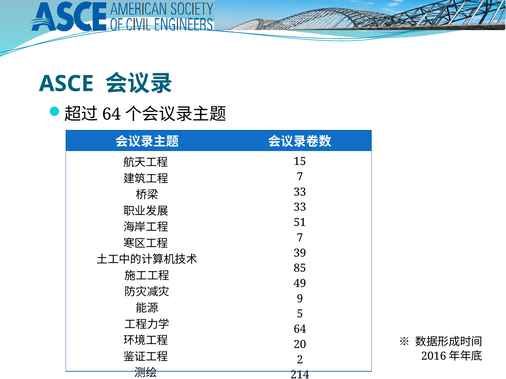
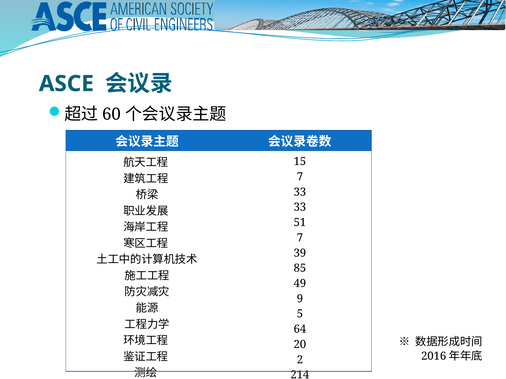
64: 64 -> 60 (112, 114)
